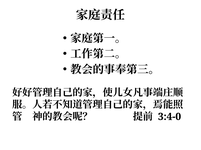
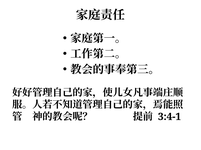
3:4-0: 3:4-0 -> 3:4-1 (169, 117)
